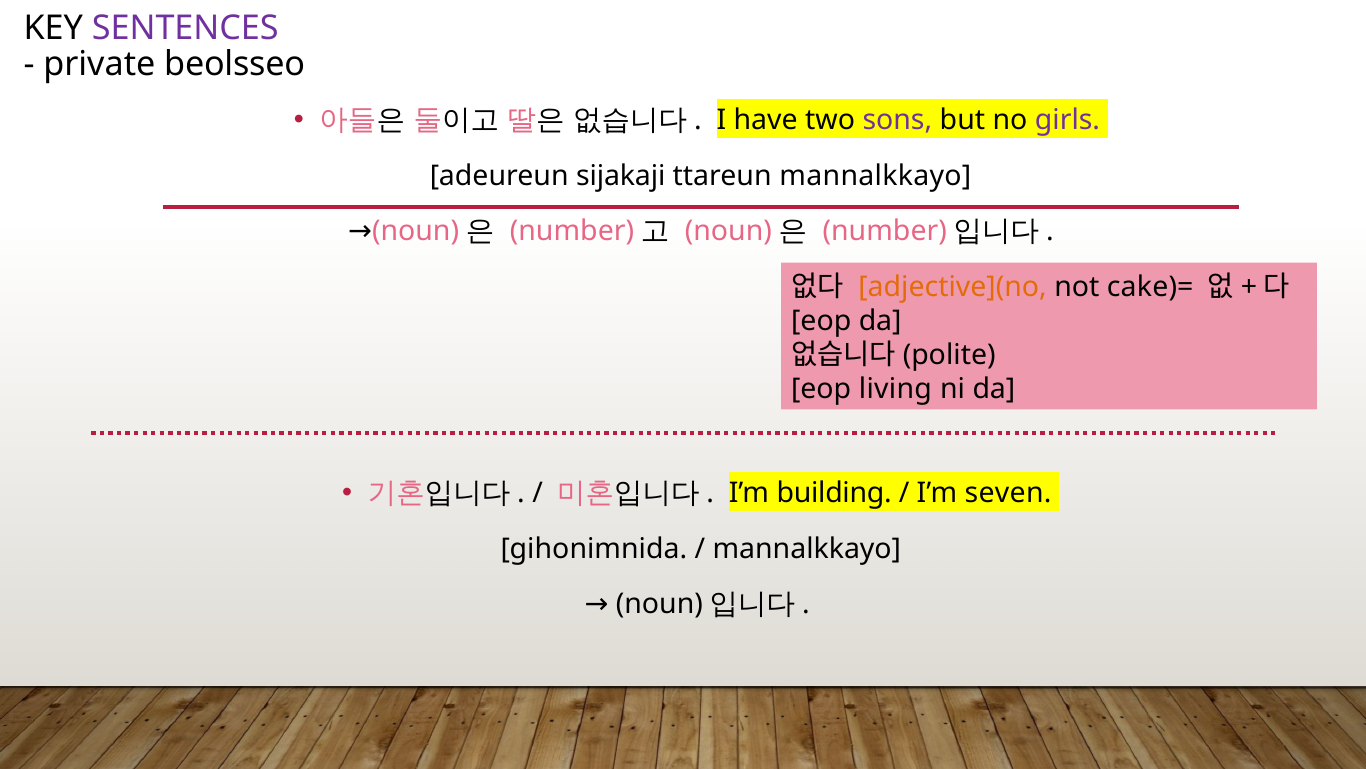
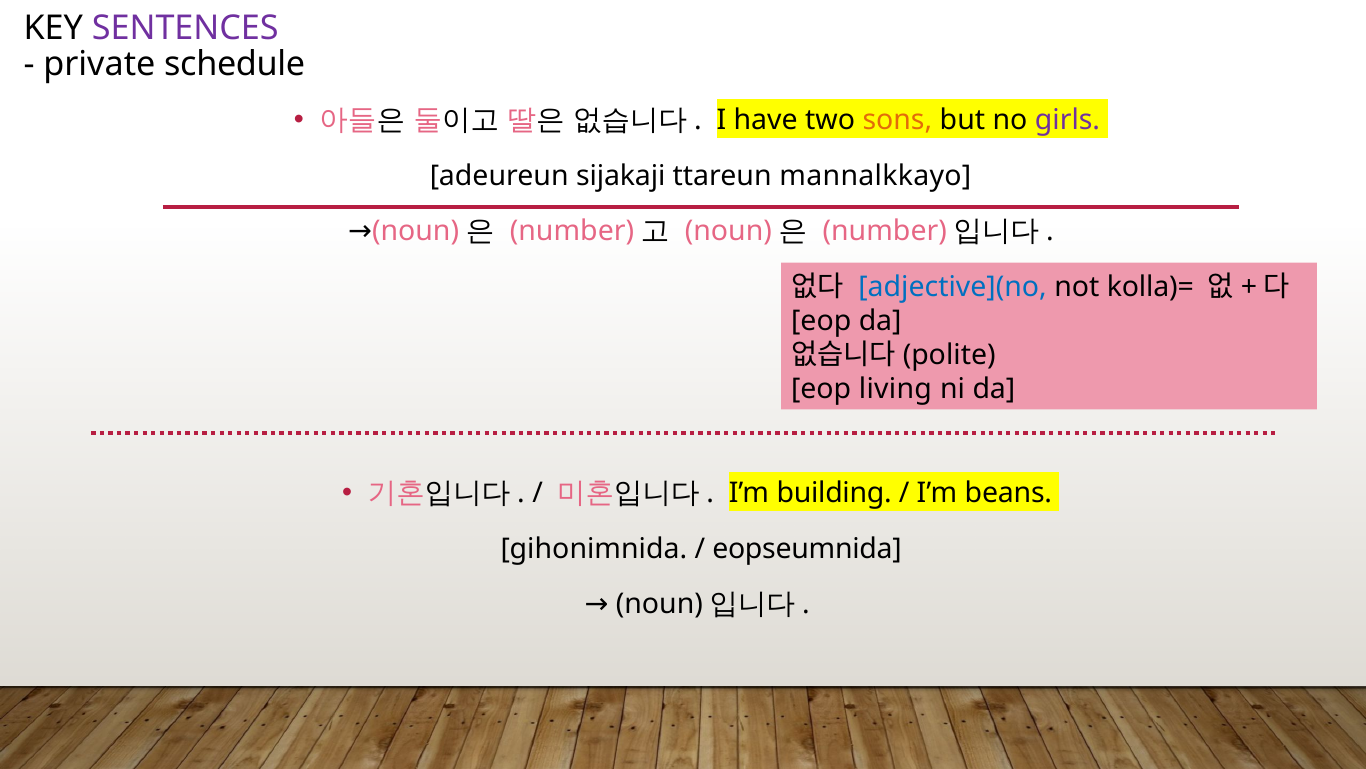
beolsseo: beolsseo -> schedule (235, 65)
sons colour: purple -> orange (897, 120)
adjective](no colour: orange -> blue (953, 286)
cake)=: cake)= -> kolla)= (1150, 286)
seven: seven -> beans (1008, 493)
mannalkkayo: mannalkkayo -> eopseumnida (807, 548)
